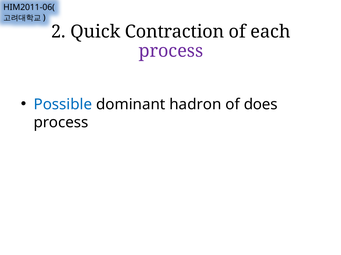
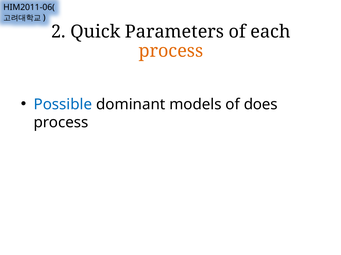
Contraction: Contraction -> Parameters (175, 32)
process colour: purple -> orange (171, 51)
hadron: hadron -> models (195, 105)
